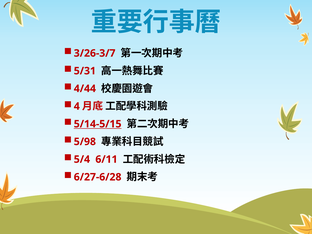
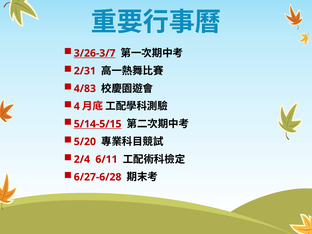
3/26-3/7 underline: none -> present (95, 53)
5/31: 5/31 -> 2/31 (85, 71)
4/44: 4/44 -> 4/83 (85, 89)
5/98: 5/98 -> 5/20 (85, 142)
5/4: 5/4 -> 2/4 (82, 159)
